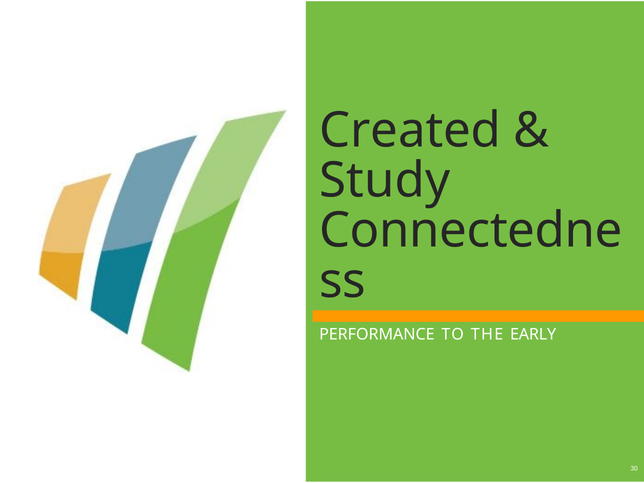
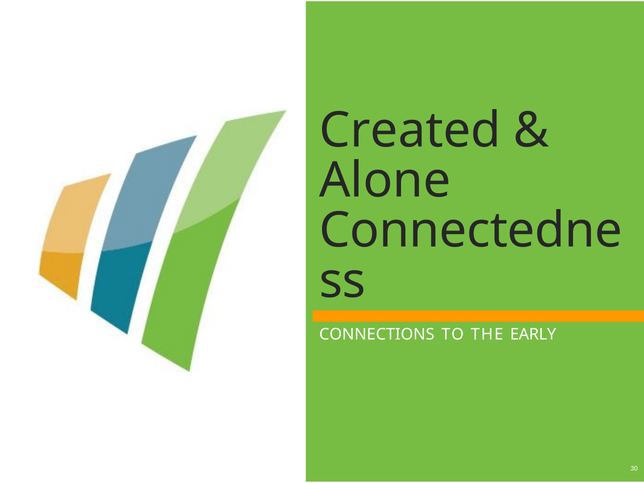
Study: Study -> Alone (385, 181)
PERFORMANCE: PERFORMANCE -> CONNECTIONS (377, 335)
